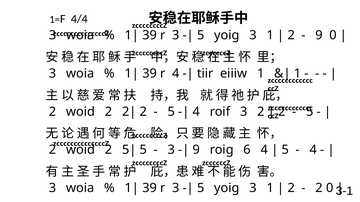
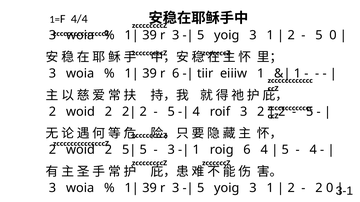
9: 9 -> 5 (319, 35)
r 4: 4 -> 6 (176, 74)
9: 9 -> 1 (196, 150)
